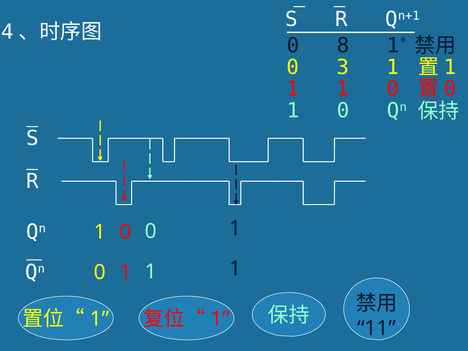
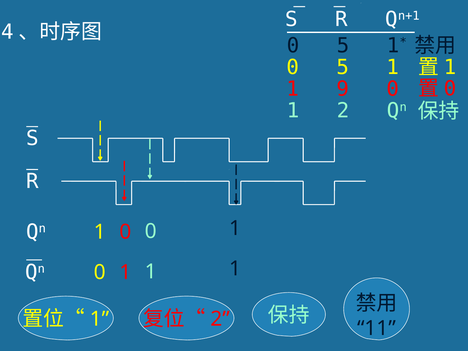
8: 8 -> 5 (343, 45)
3: 3 -> 5 (343, 67)
1: 1 -> 9 (343, 89)
0: 0 -> 2 (343, 111)
1: 1 -> 2 (220, 319)
